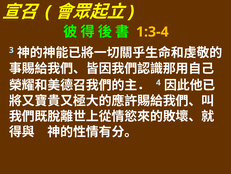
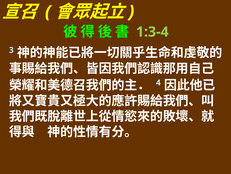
1:3-4 colour: yellow -> light green (152, 32)
